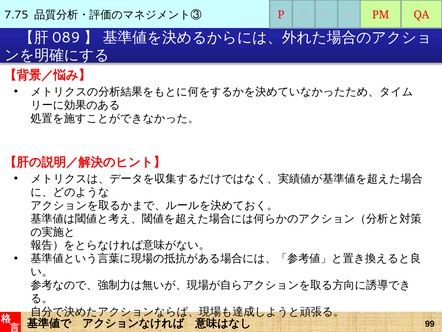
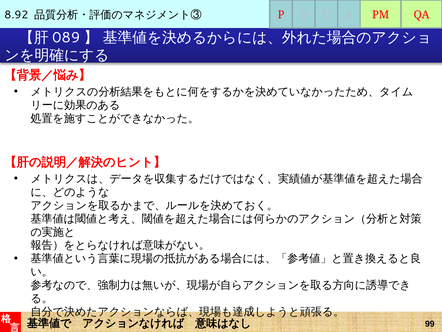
7.75: 7.75 -> 8.92 (16, 15)
